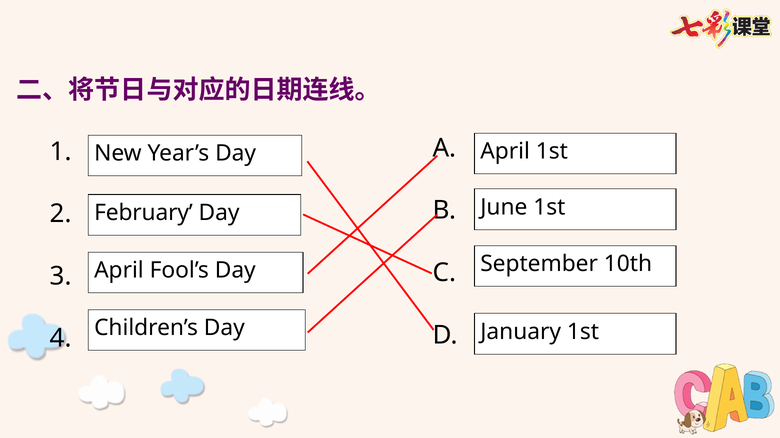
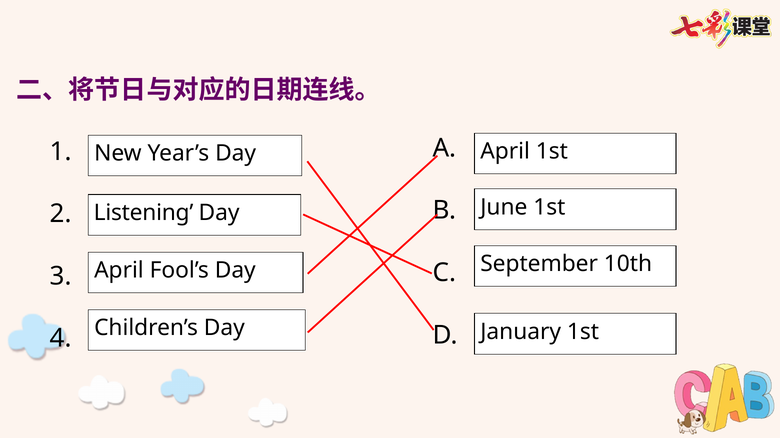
February: February -> Listening (144, 213)
